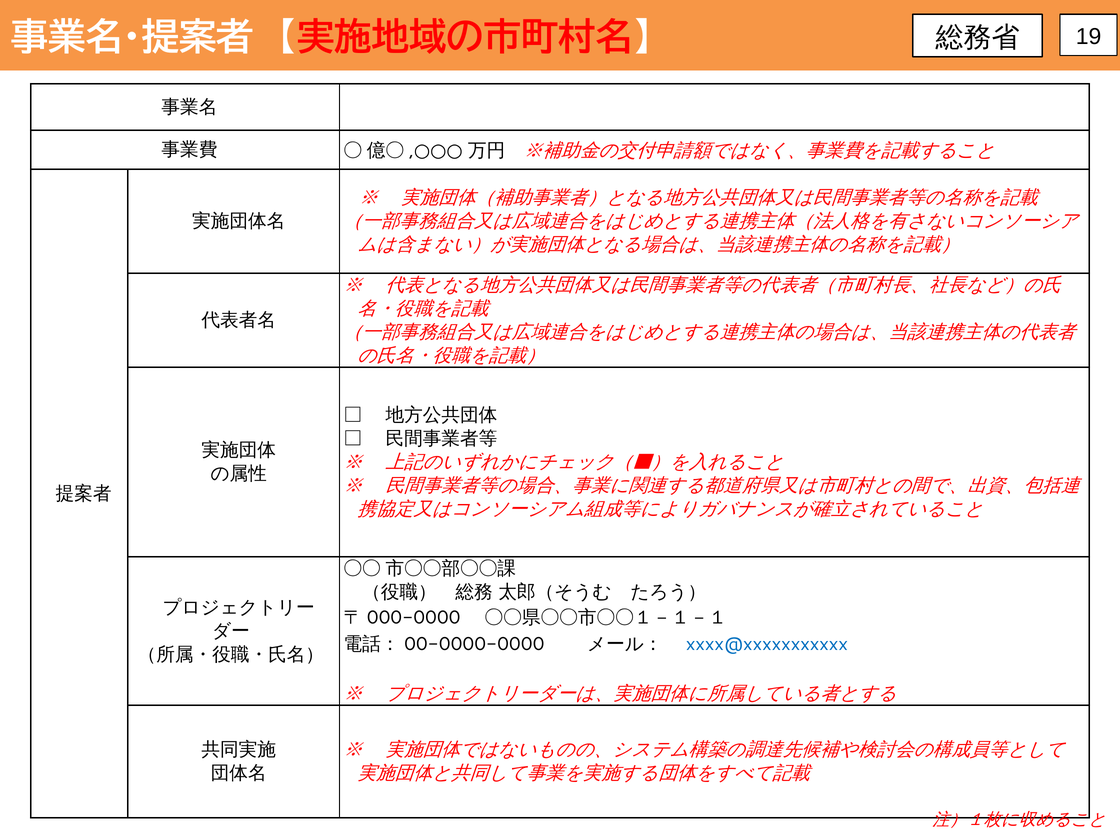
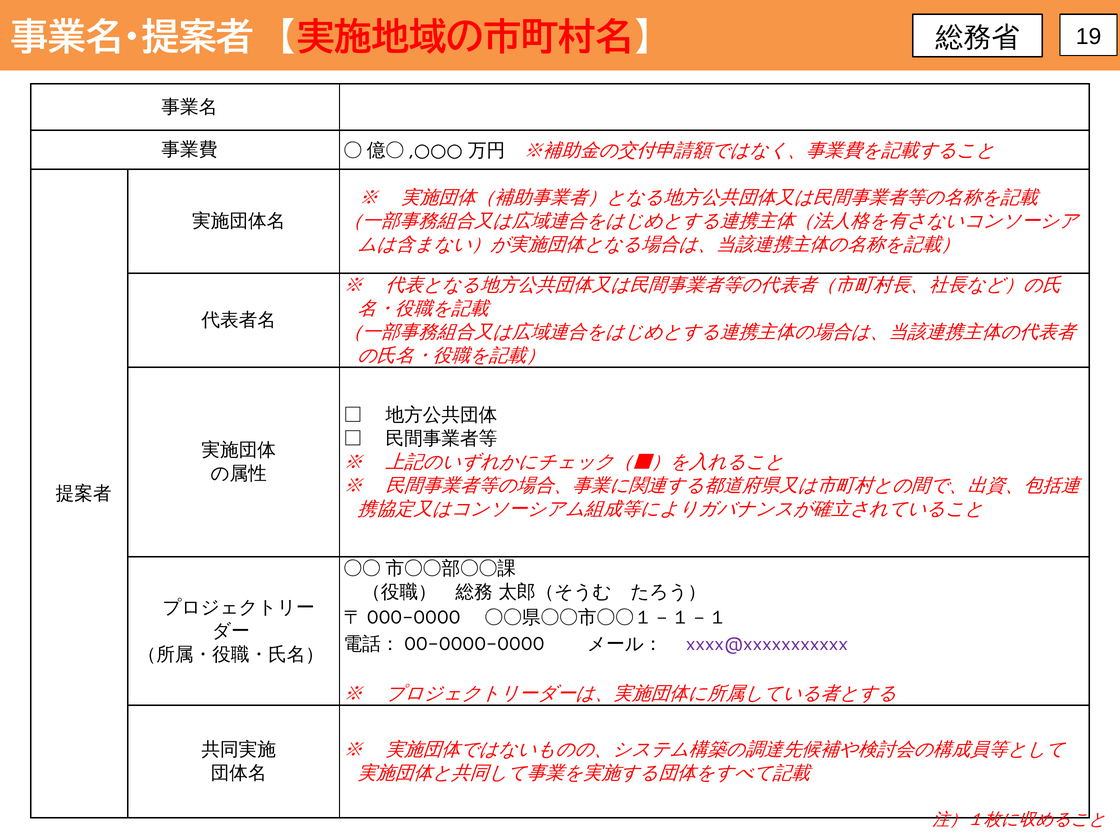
xxxx@xxxxxxxxxxx colour: blue -> purple (767, 644)
